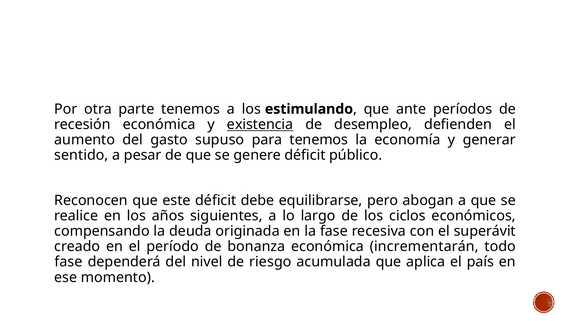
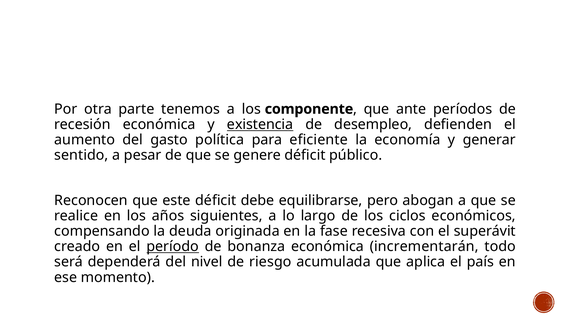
estimulando: estimulando -> componente (309, 109)
supuso: supuso -> política (220, 140)
para tenemos: tenemos -> eficiente (319, 140)
período underline: none -> present (173, 246)
fase: fase -> será (69, 262)
